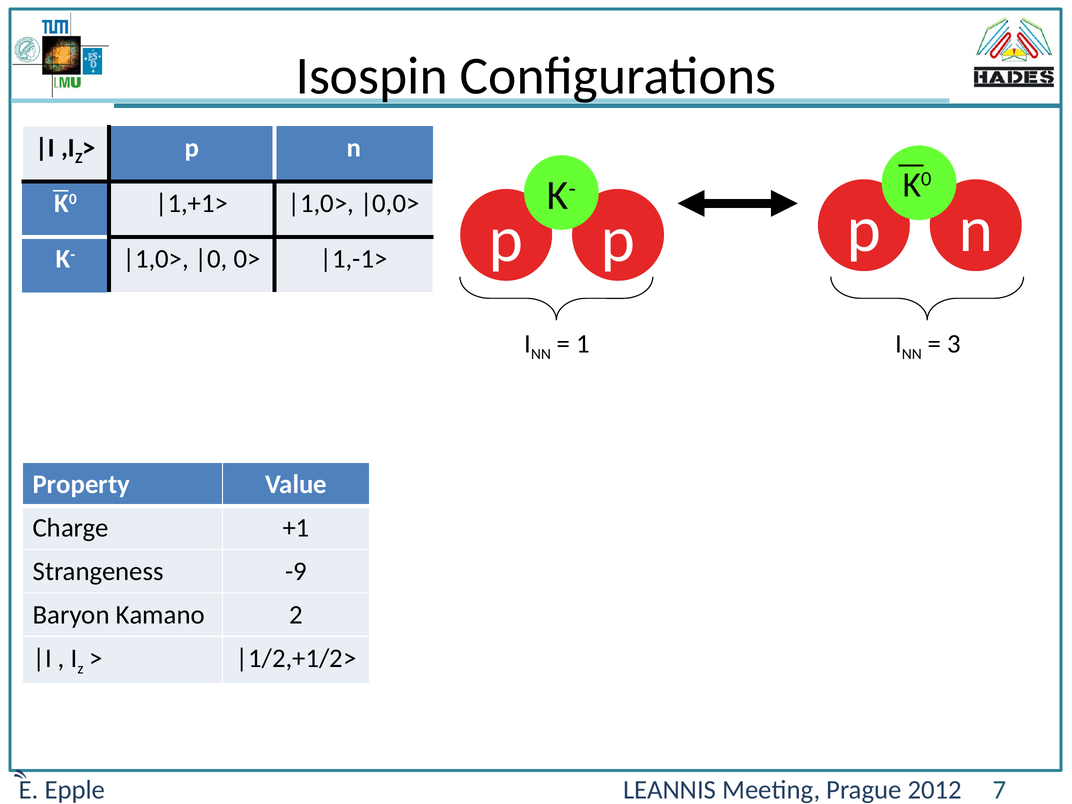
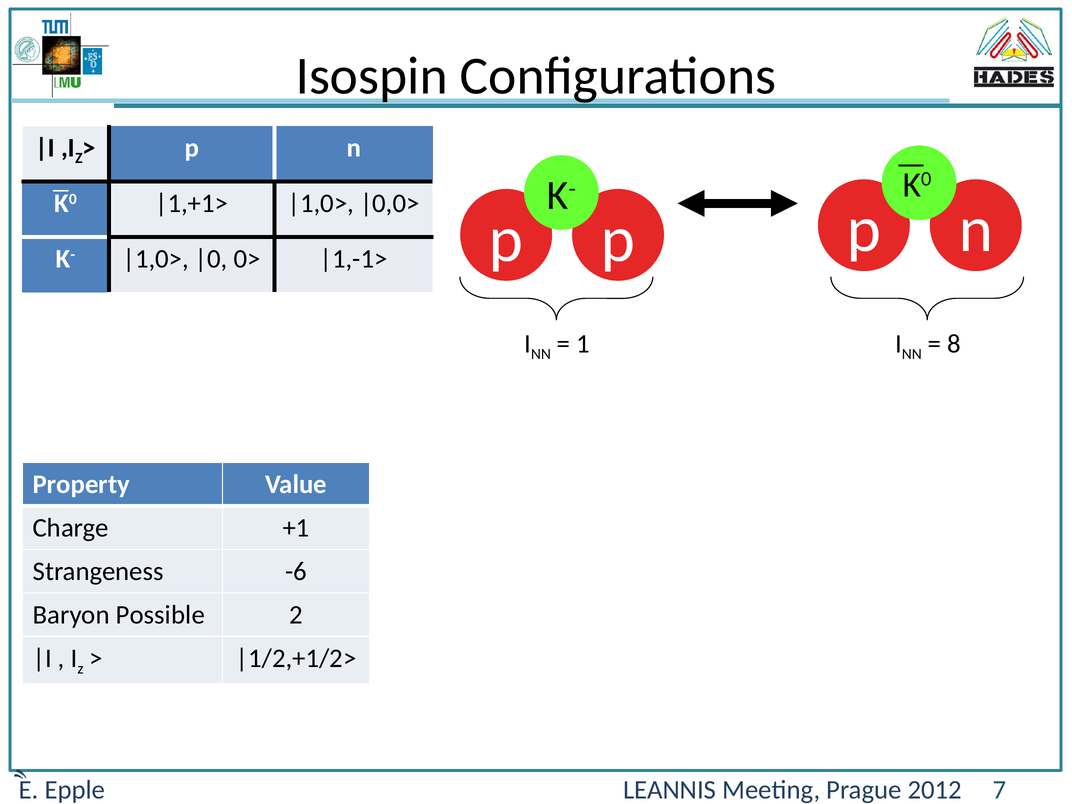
3: 3 -> 8 (954, 344)
-9: -9 -> -6 (296, 571)
Kamano: Kamano -> Possible (160, 615)
